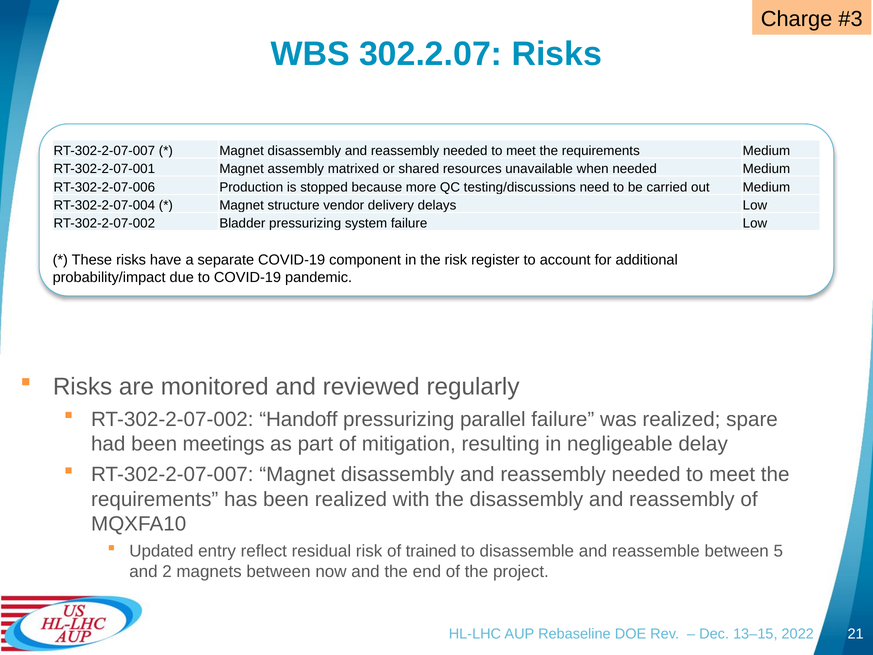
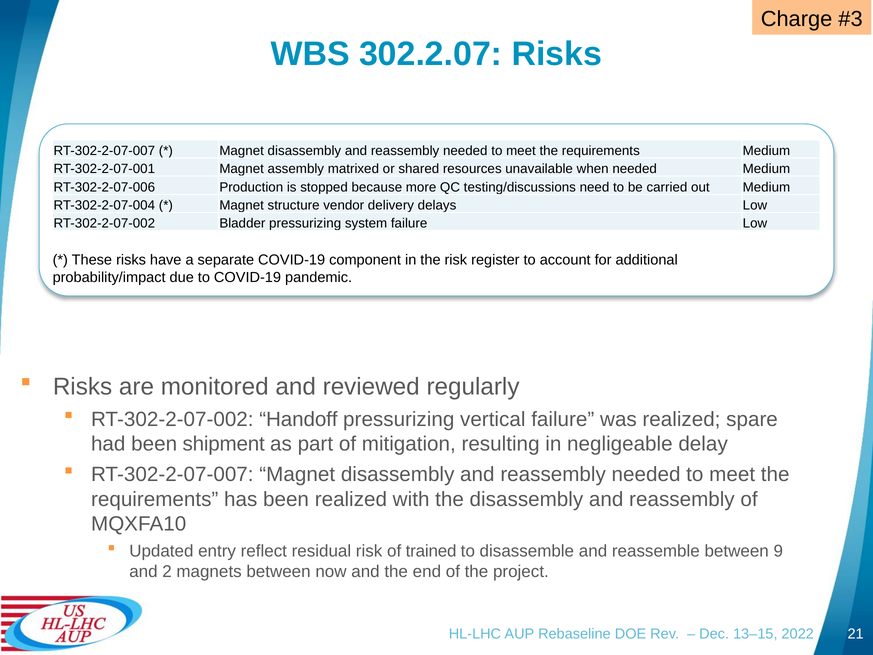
parallel: parallel -> vertical (493, 419)
meetings: meetings -> shipment (224, 444)
5: 5 -> 9 (778, 551)
